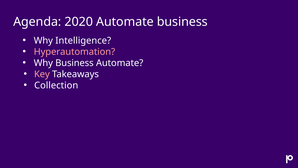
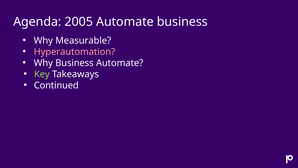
2020: 2020 -> 2005 (79, 22)
Intelligence: Intelligence -> Measurable (83, 40)
Key colour: pink -> light green (42, 74)
Collection: Collection -> Continued (56, 85)
